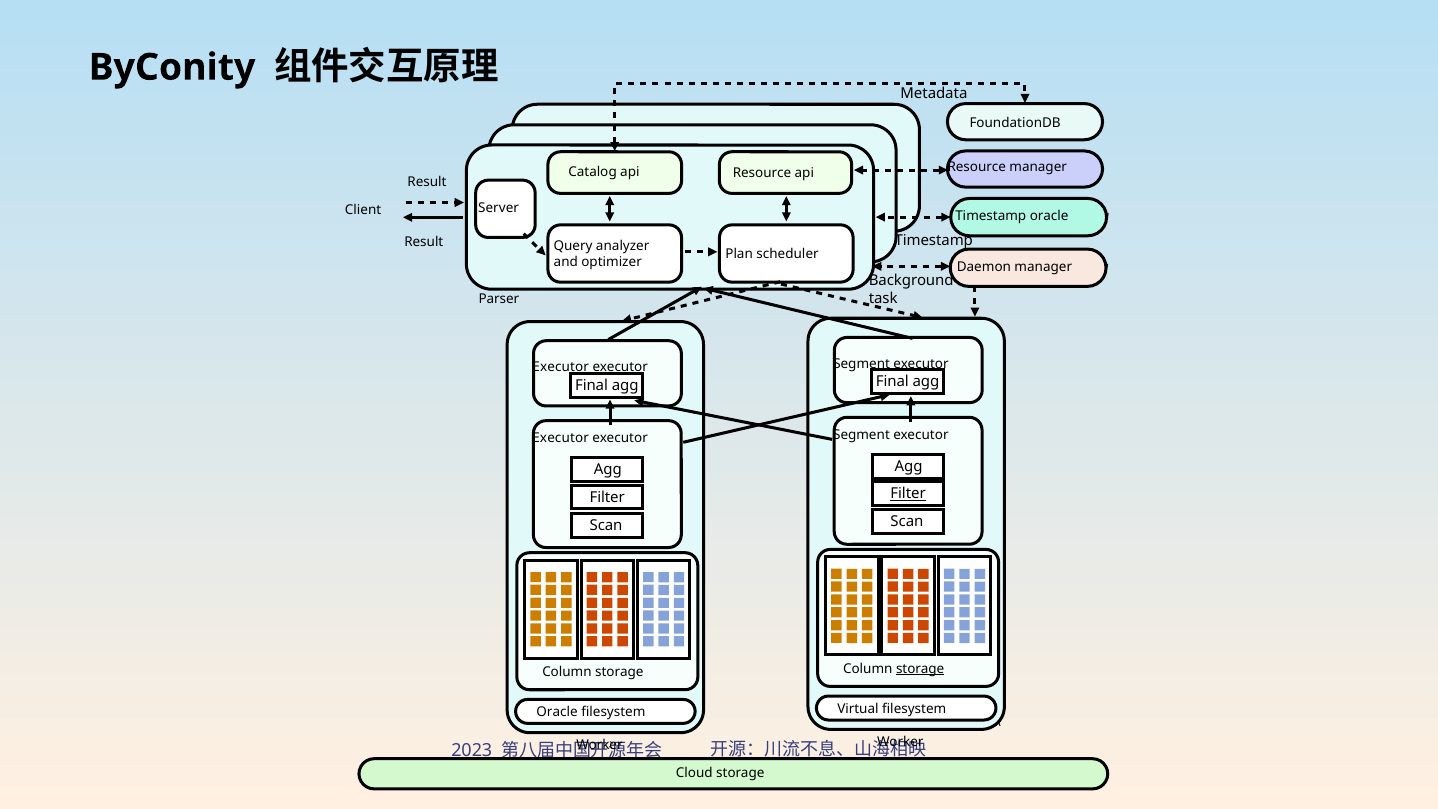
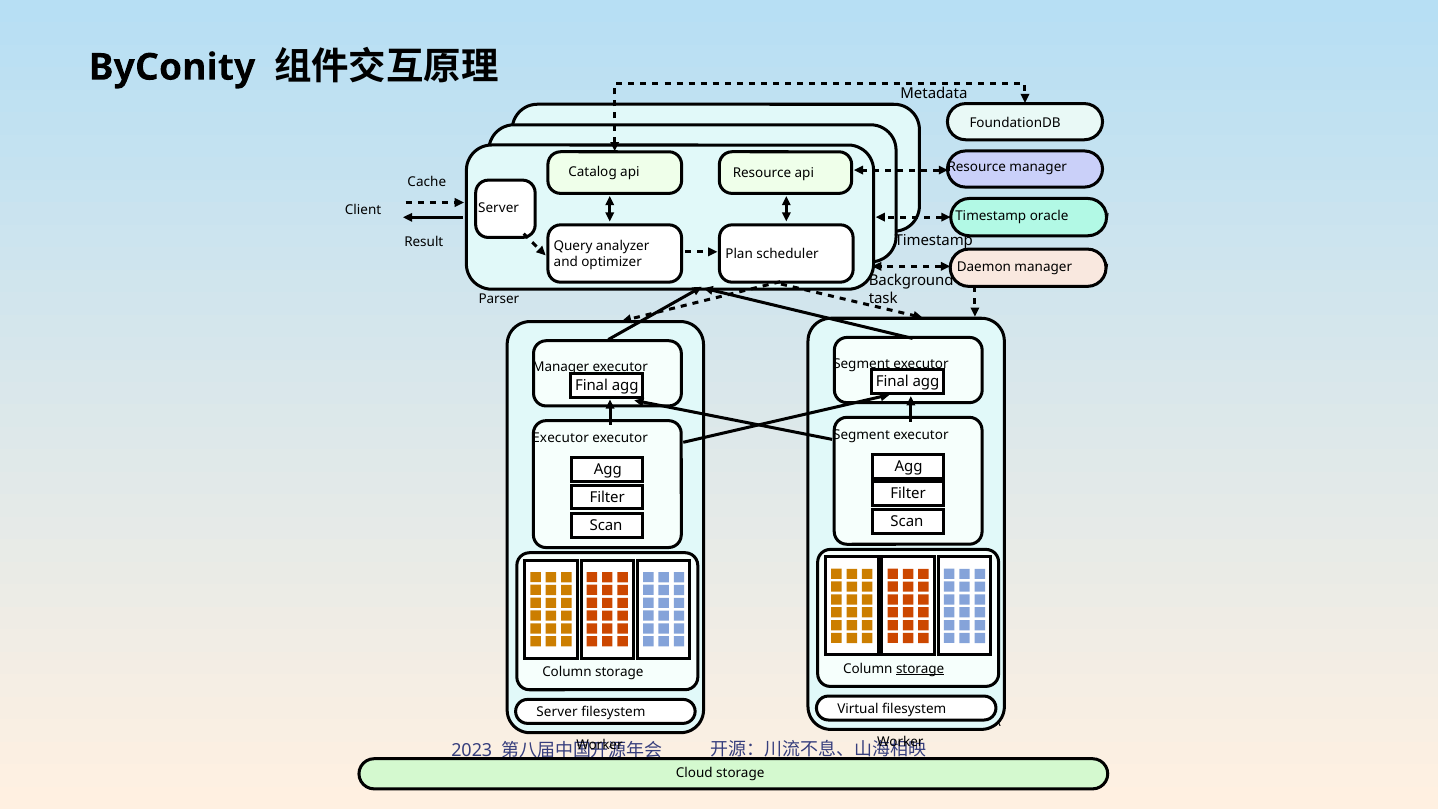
Result: Result -> Cache (427, 182)
Executor: Executor -> Manager (561, 367)
Filter underline: present -> none (908, 494)
Oracle: Oracle -> Server (557, 712)
